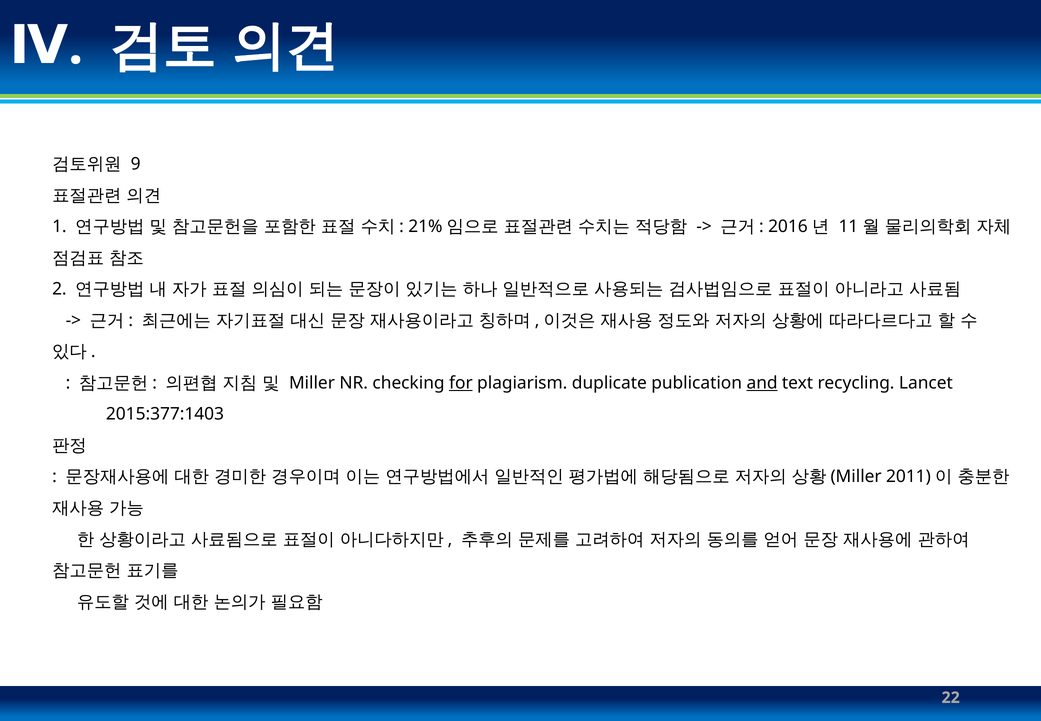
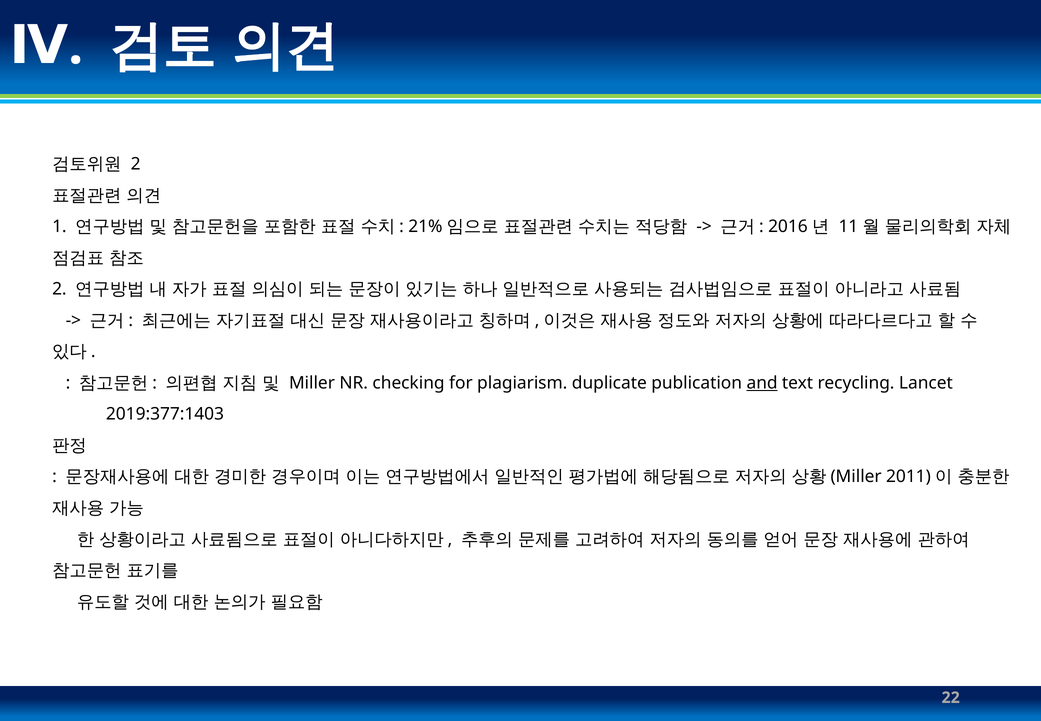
9: 9 -> 2 (136, 164)
for underline: present -> none (461, 383)
2015:377:1403: 2015:377:1403 -> 2019:377:1403 (165, 414)
